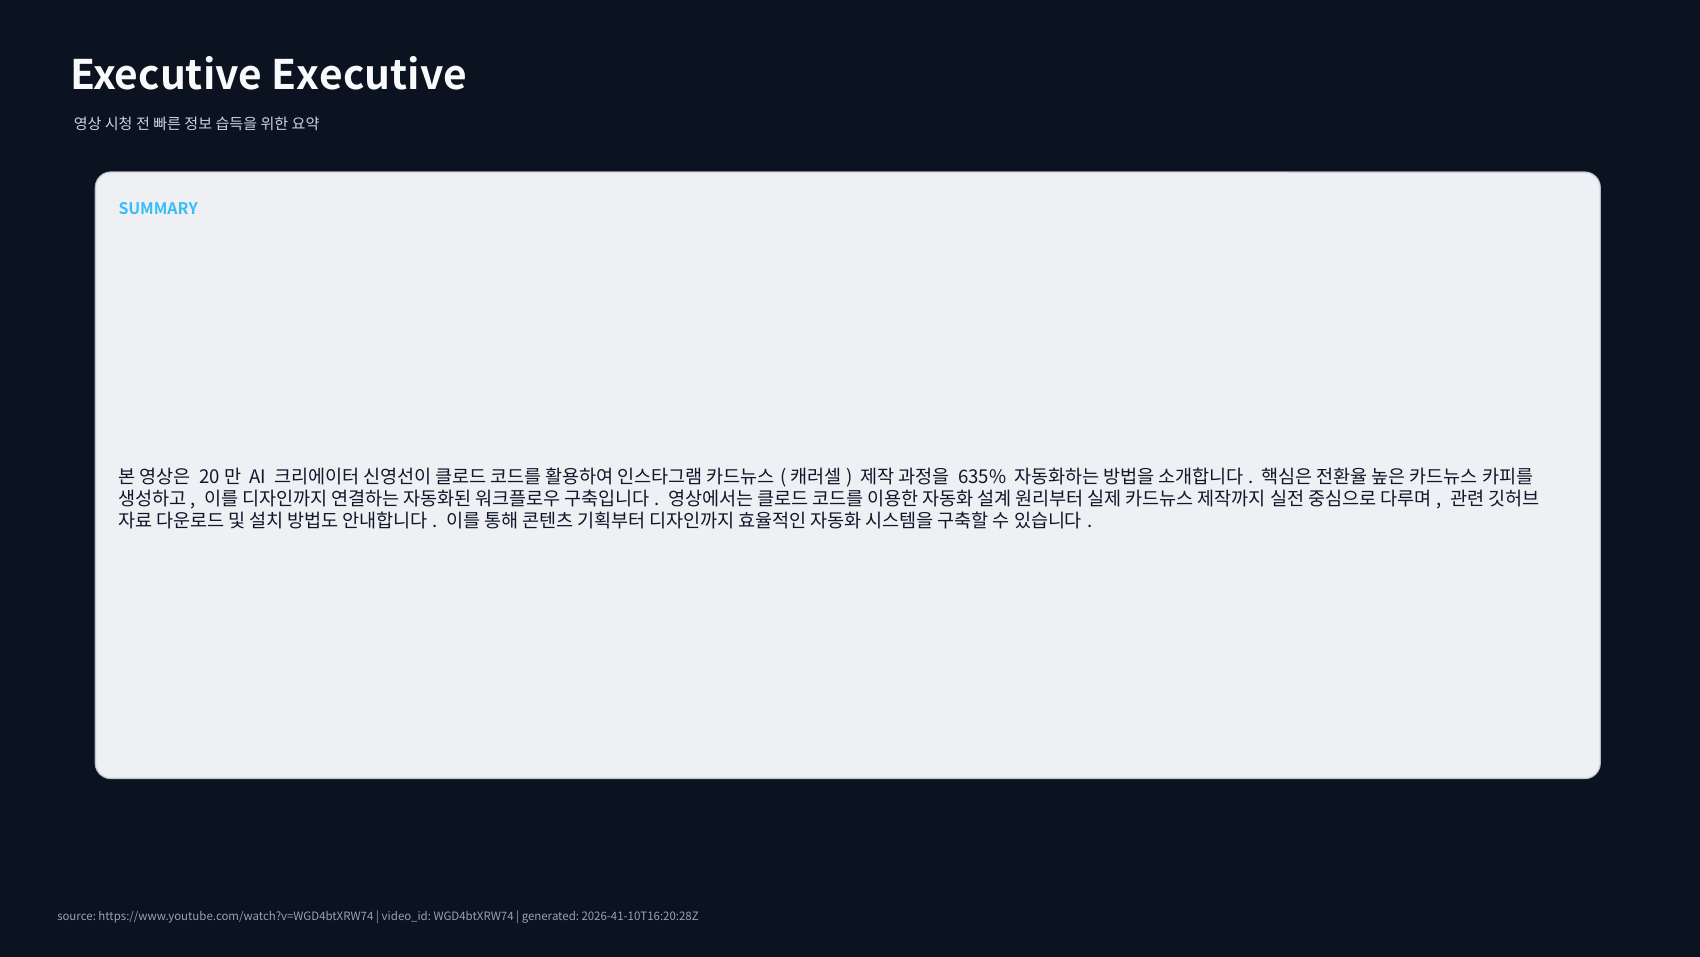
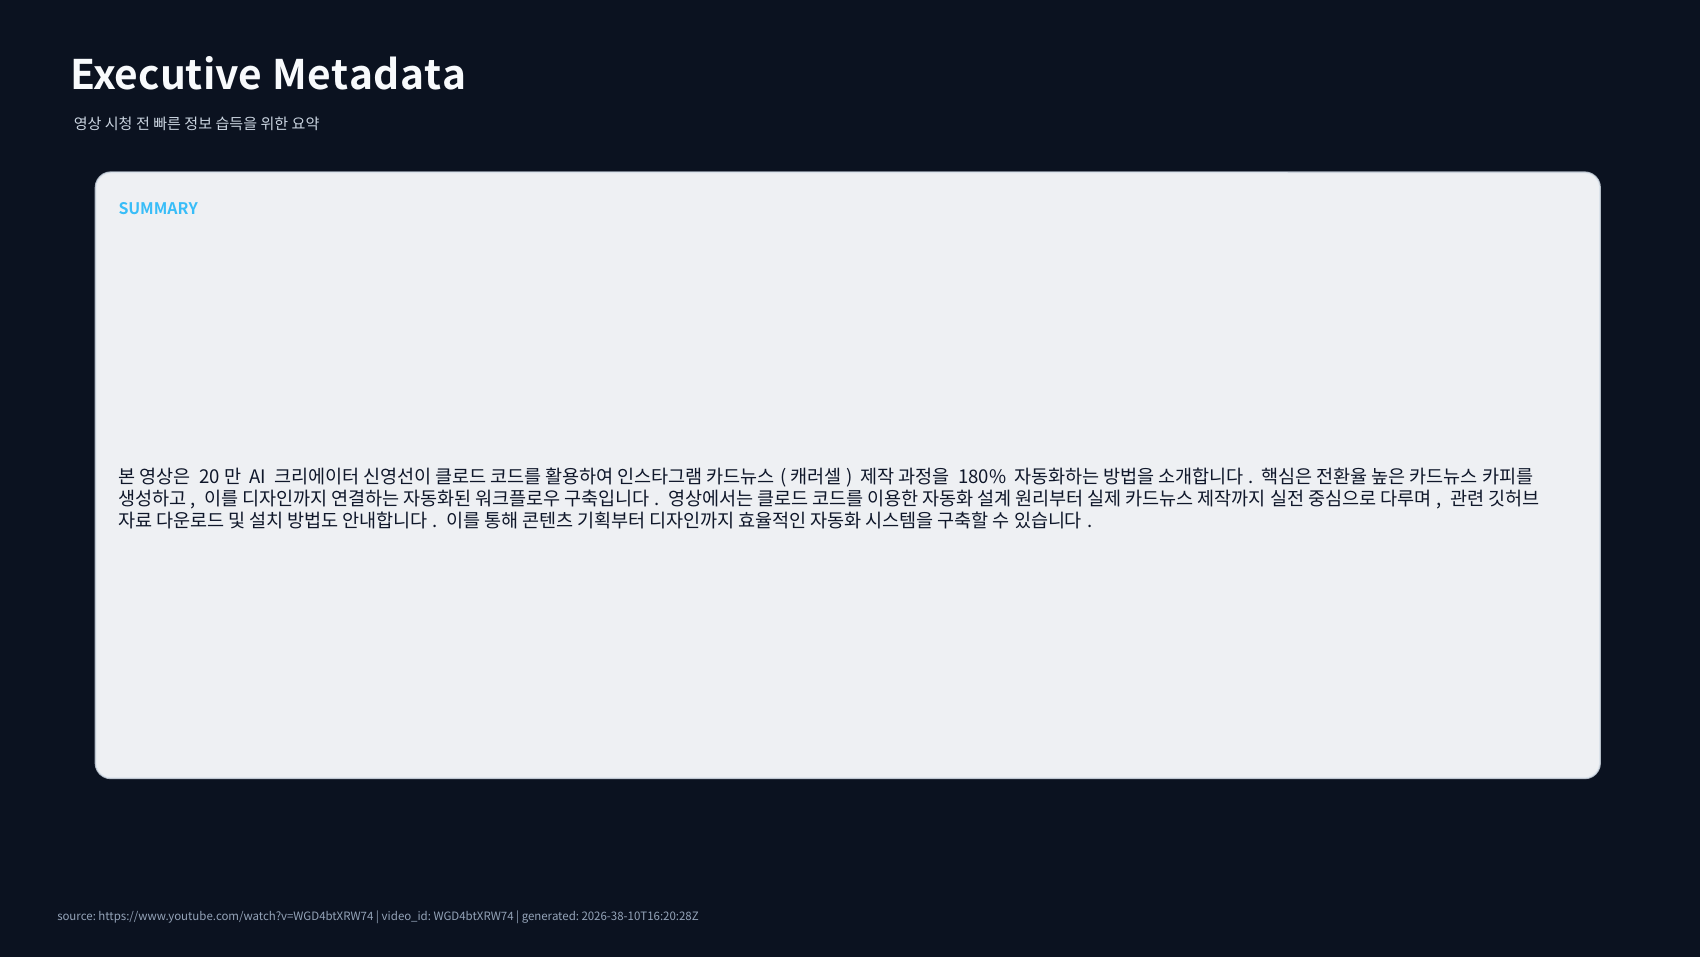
Executive Executive: Executive -> Metadata (369, 76)
635%: 635% -> 180% (982, 477)
2026-41-10T16:20:28Z: 2026-41-10T16:20:28Z -> 2026-38-10T16:20:28Z (640, 916)
